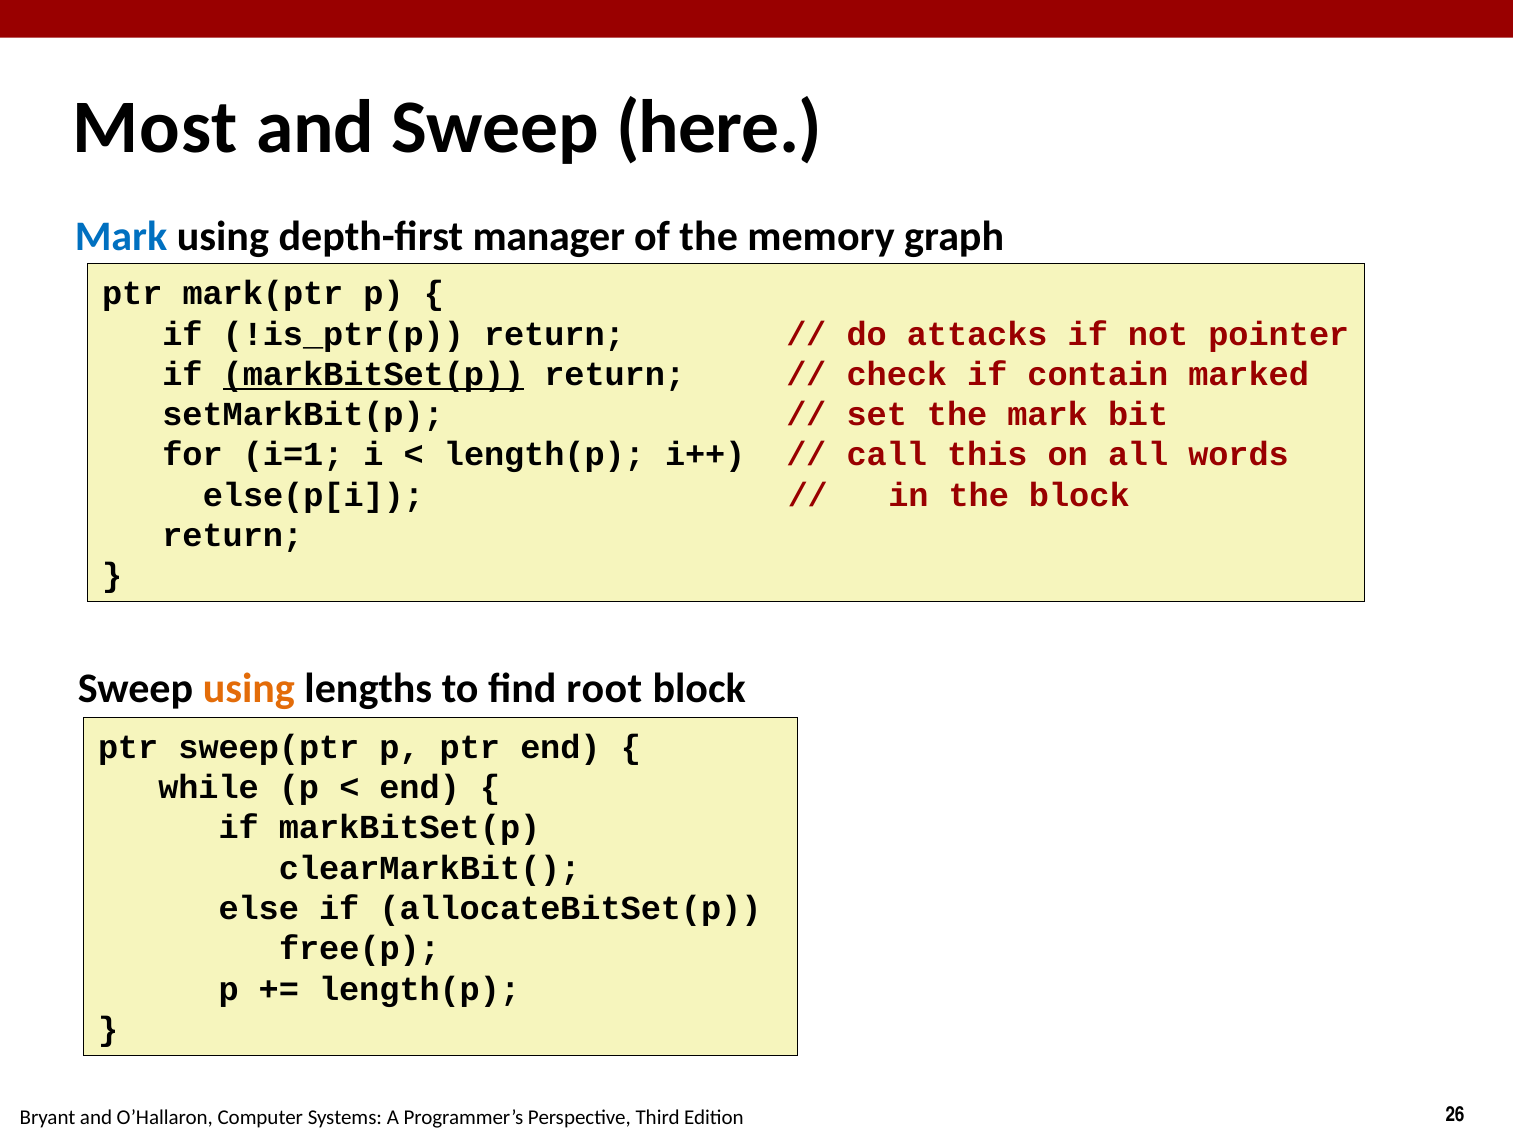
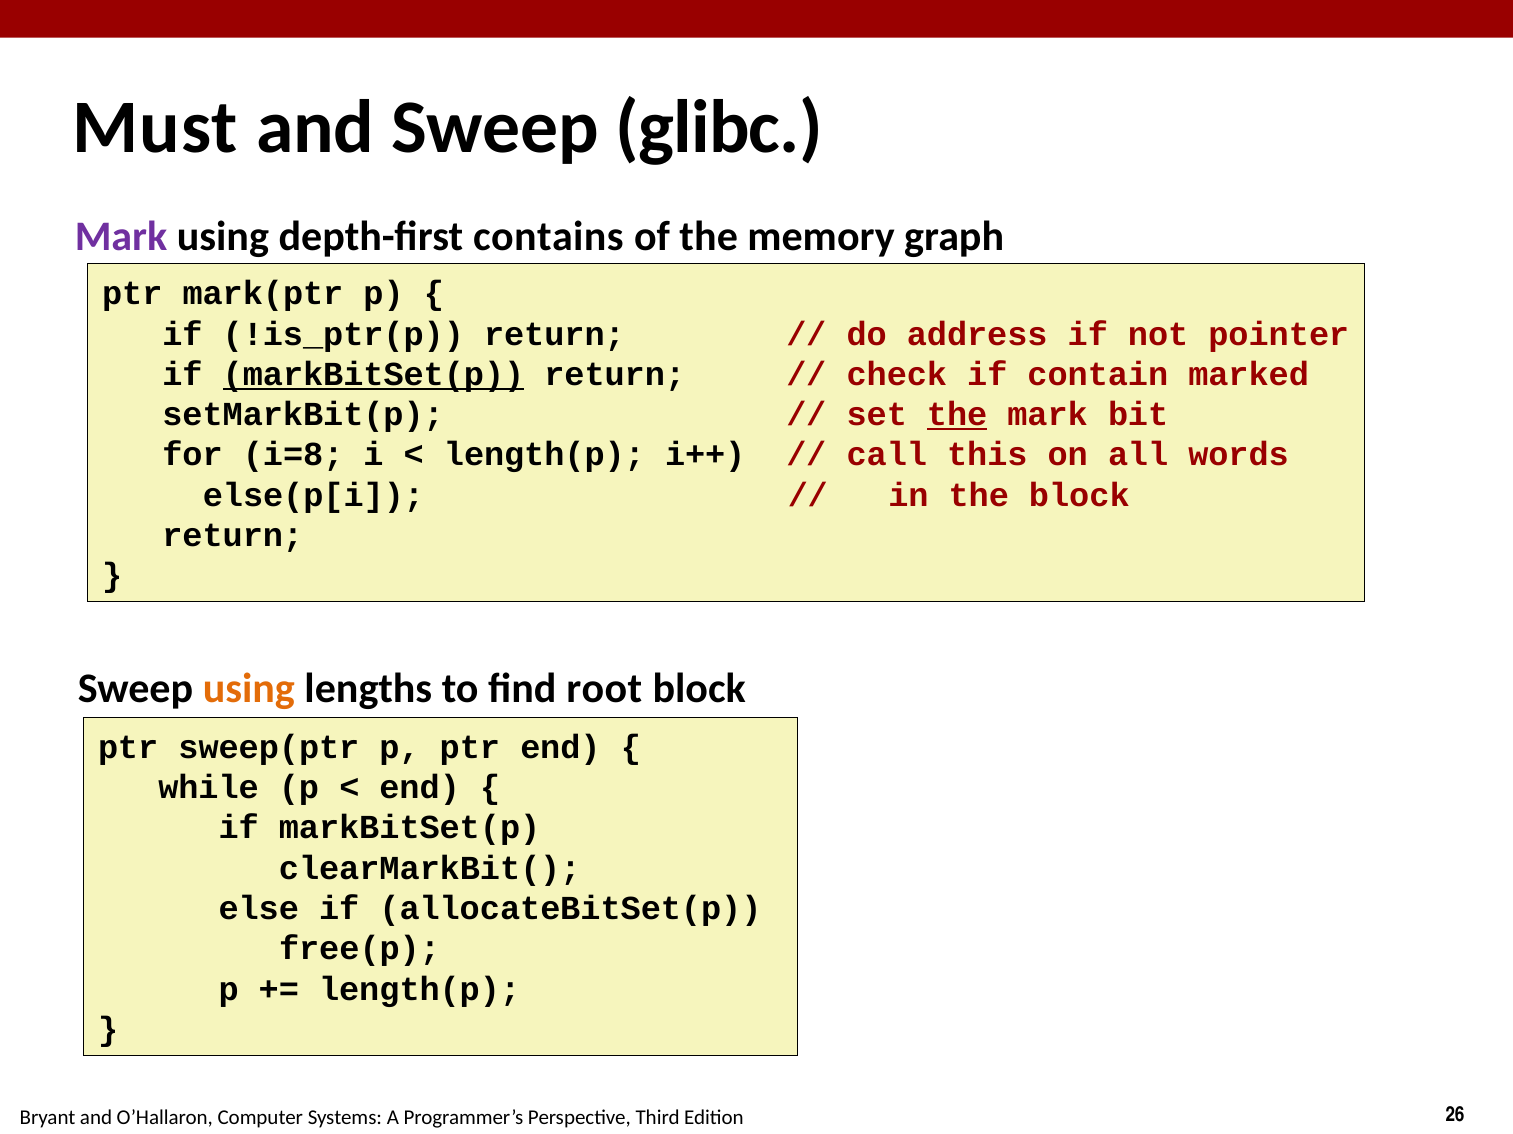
Most: Most -> Must (155, 127)
here: here -> glibc (719, 127)
Mark colour: blue -> purple (121, 237)
manager: manager -> contains (548, 237)
attacks: attacks -> address (977, 334)
the underline: none -> present (957, 415)
i=1: i=1 -> i=8 (293, 455)
